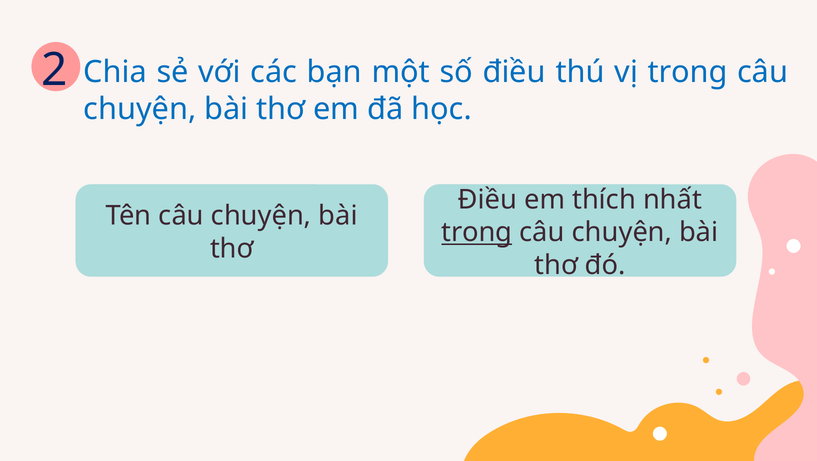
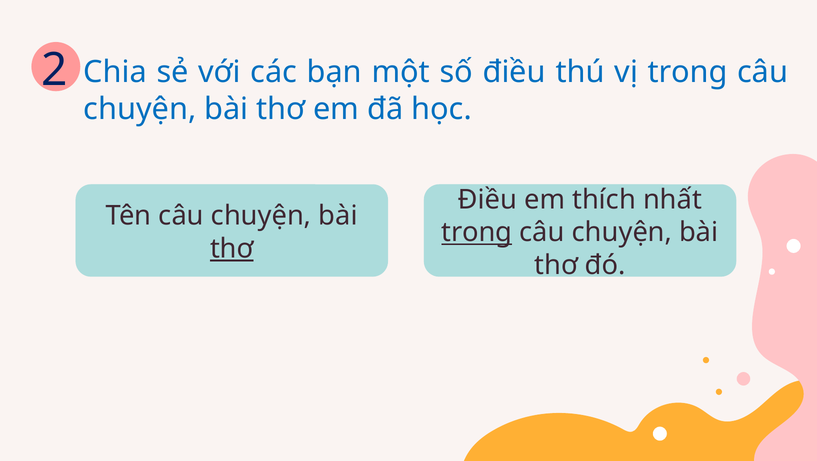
thơ underline: none -> present (232, 249)
